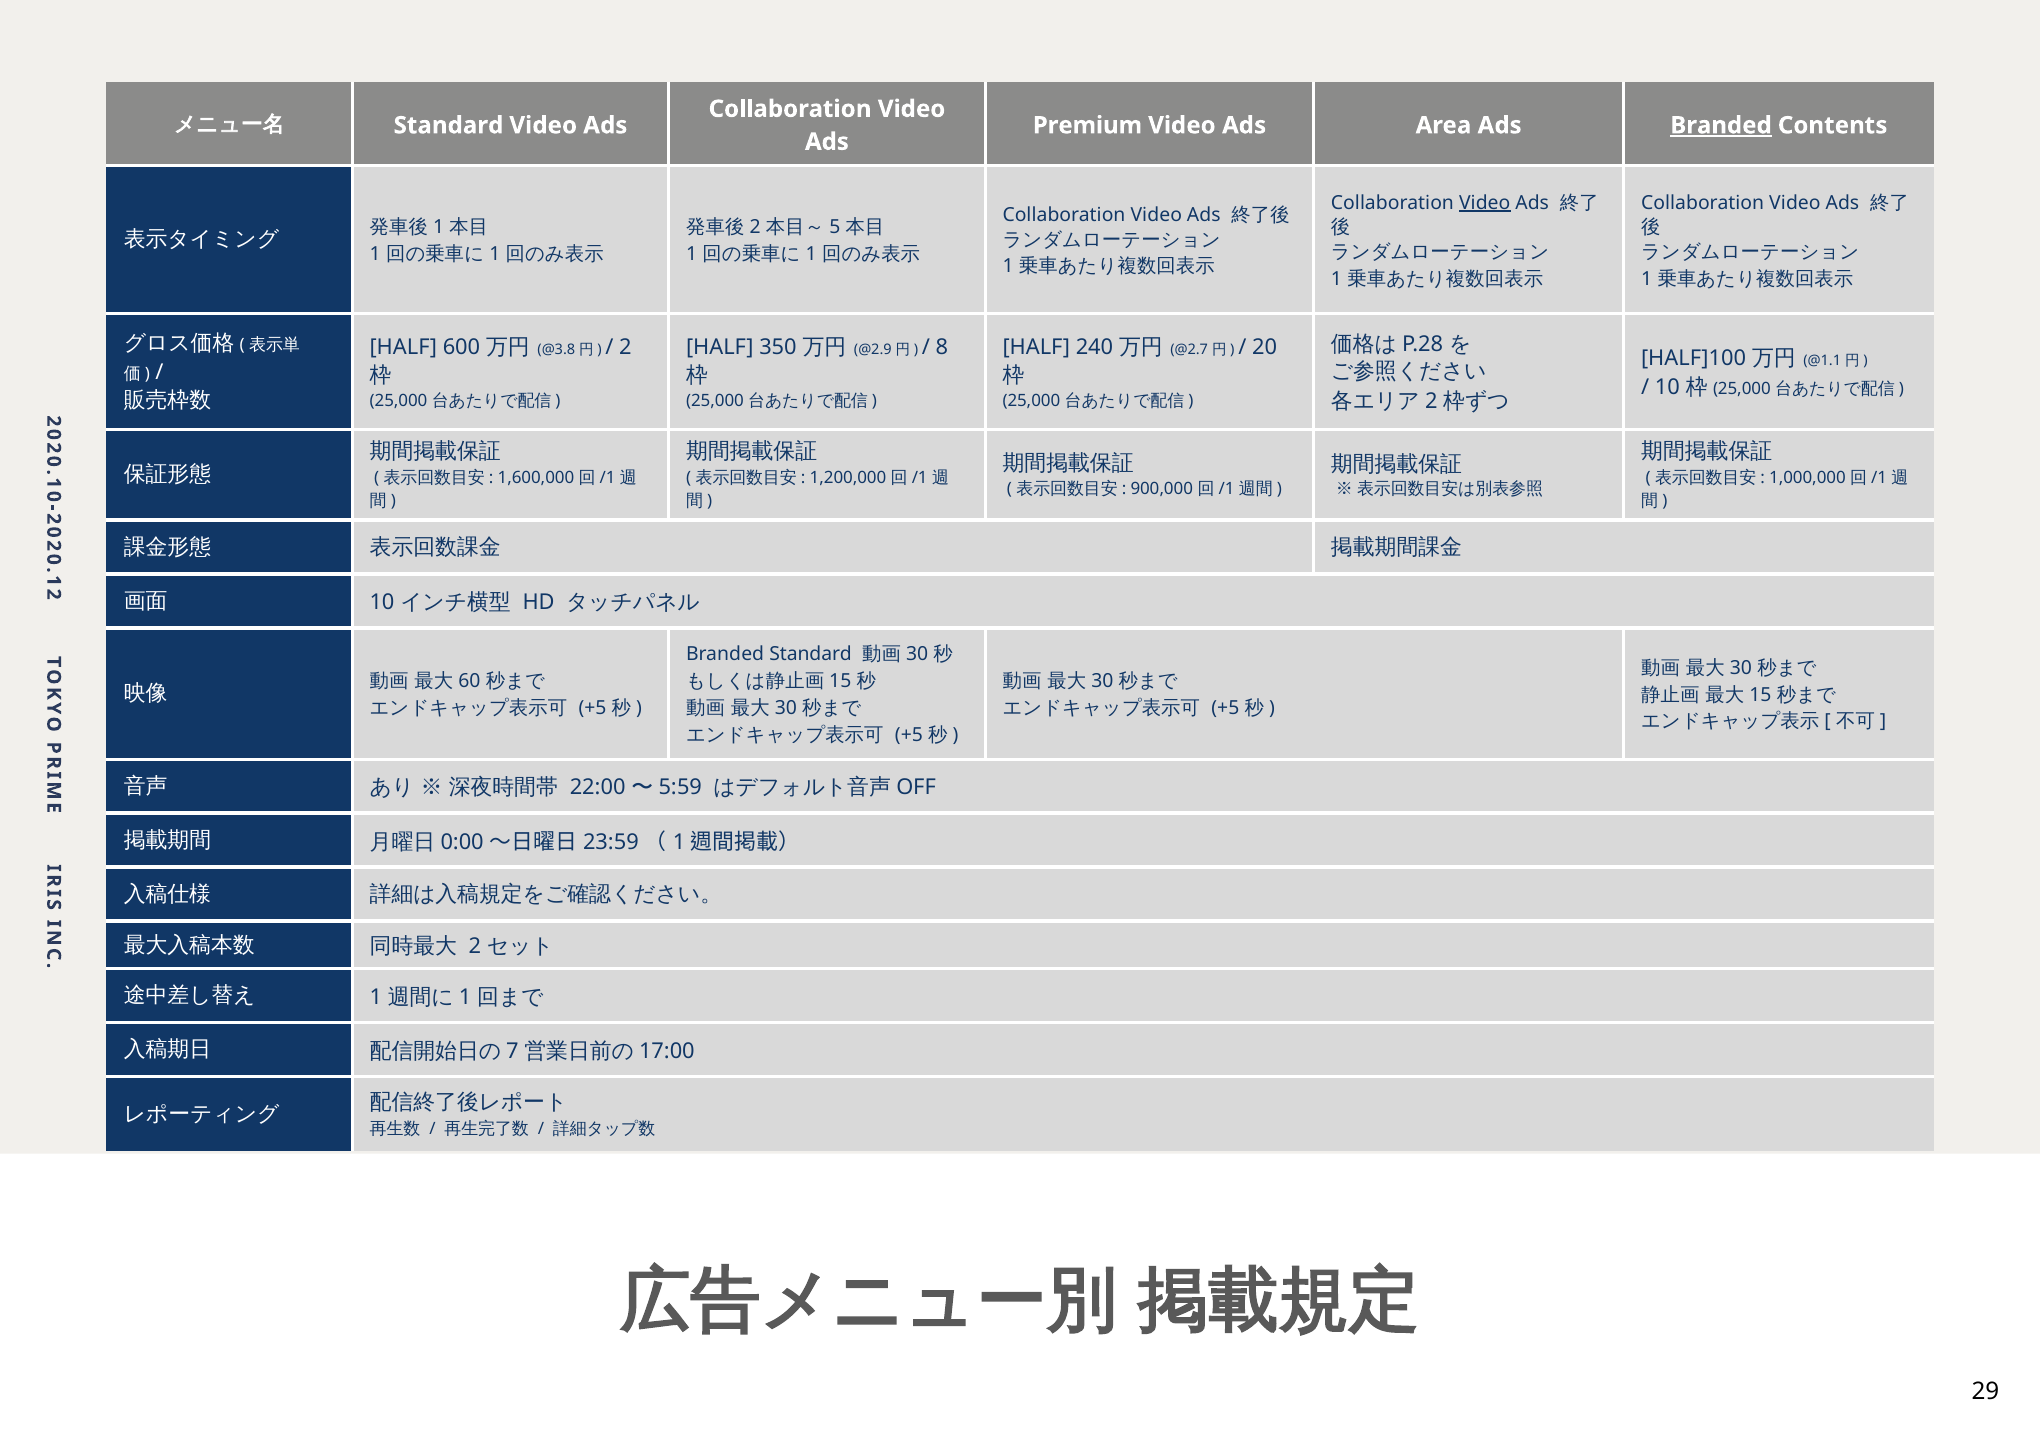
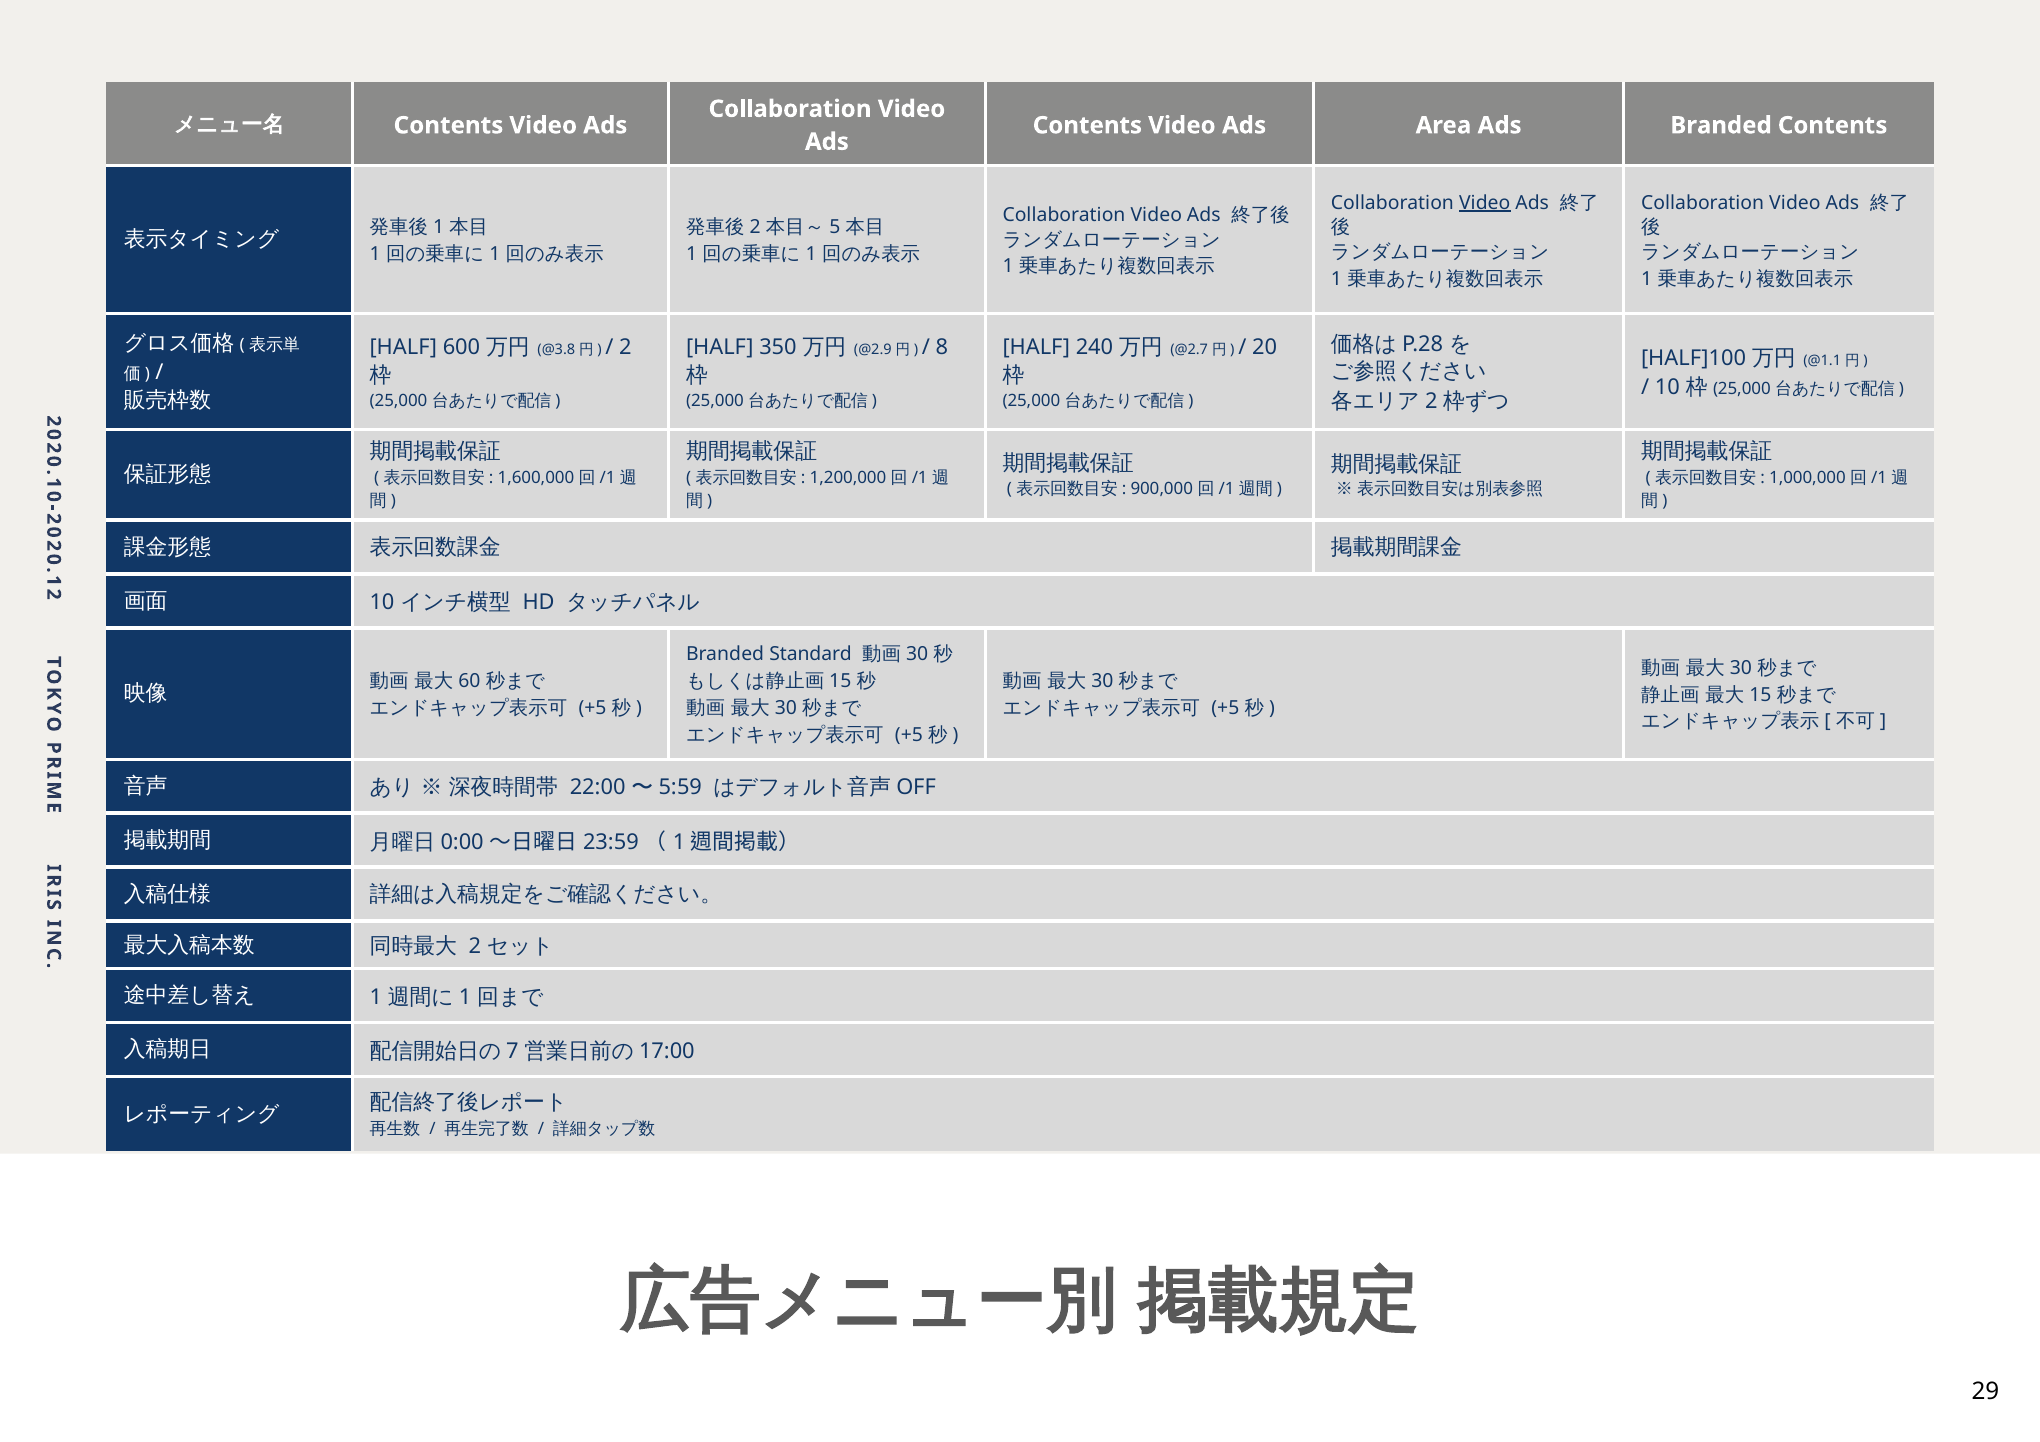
Standard: Standard -> Contents (448, 125)
Premium: Premium -> Contents (1087, 125)
Branded underline: present -> none (1721, 125)
